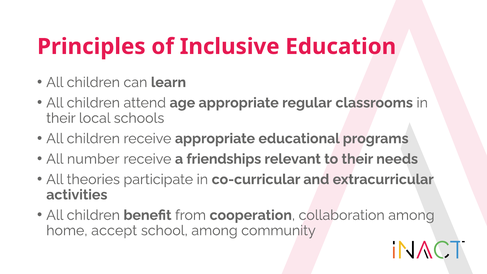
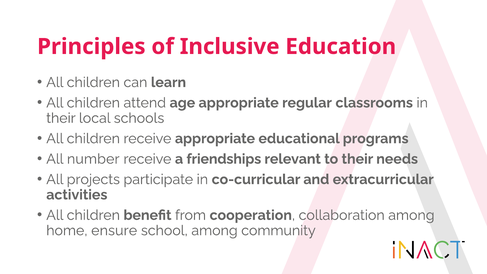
theories: theories -> projects (93, 179)
accept: accept -> ensure (114, 230)
